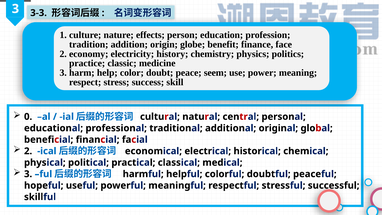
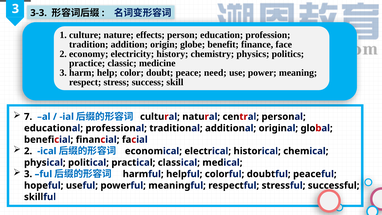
seem: seem -> need (215, 73)
0: 0 -> 7 (28, 117)
